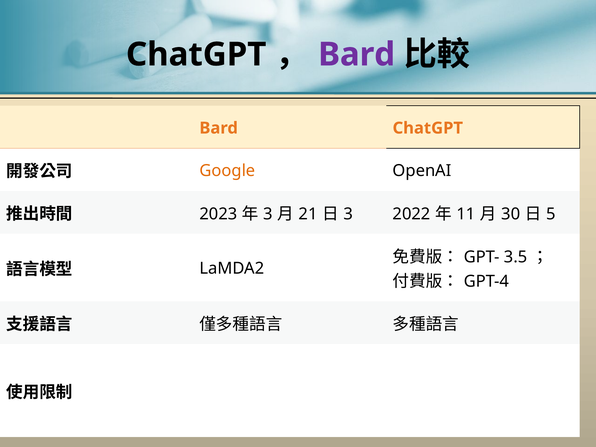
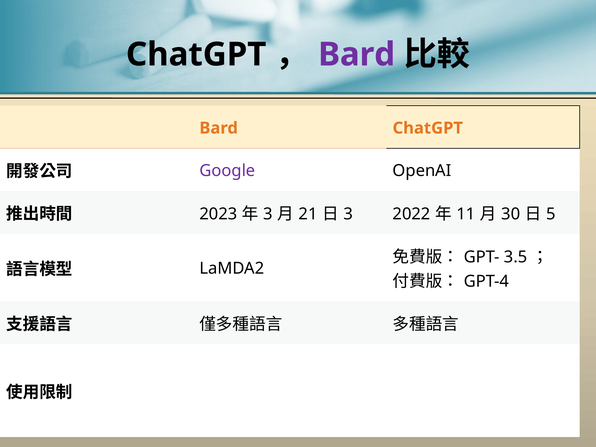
Google colour: orange -> purple (227, 171)
